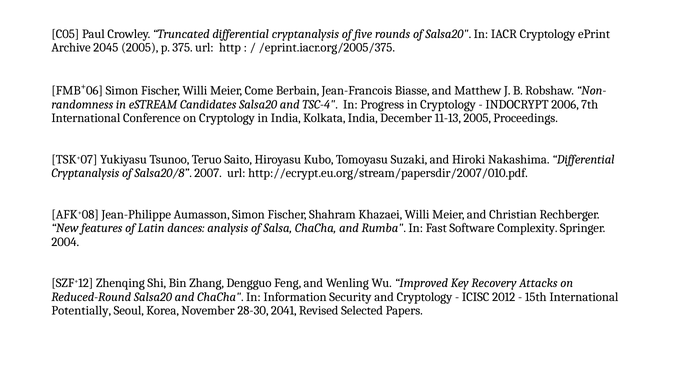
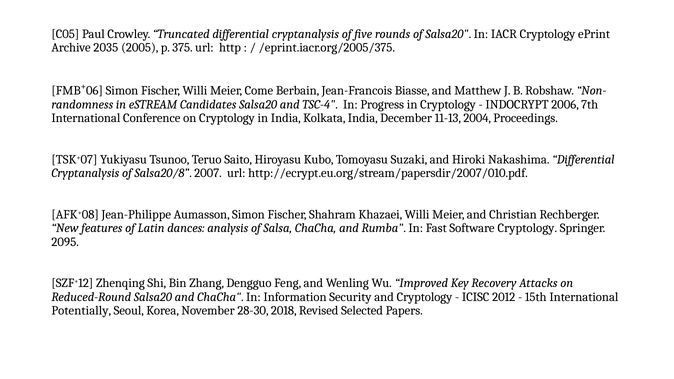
2045: 2045 -> 2035 (106, 48)
11-13 2005: 2005 -> 2004 (477, 118)
Software Complexity: Complexity -> Cryptology (527, 228)
2004: 2004 -> 2095 (65, 242)
2041: 2041 -> 2018 (284, 311)
